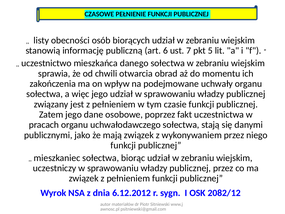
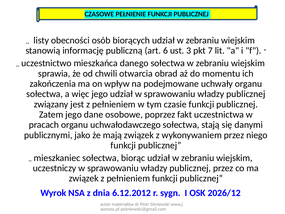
7: 7 -> 3 (189, 51)
5: 5 -> 7 (210, 51)
2082/12: 2082/12 -> 2026/12 (224, 193)
